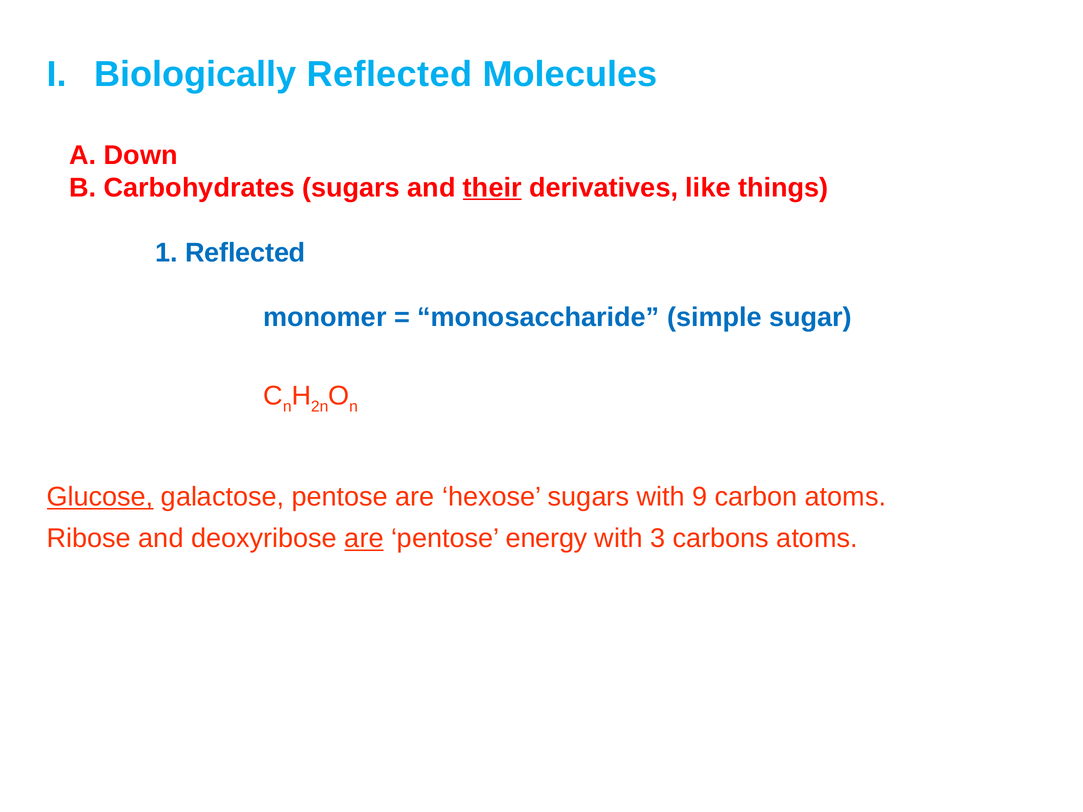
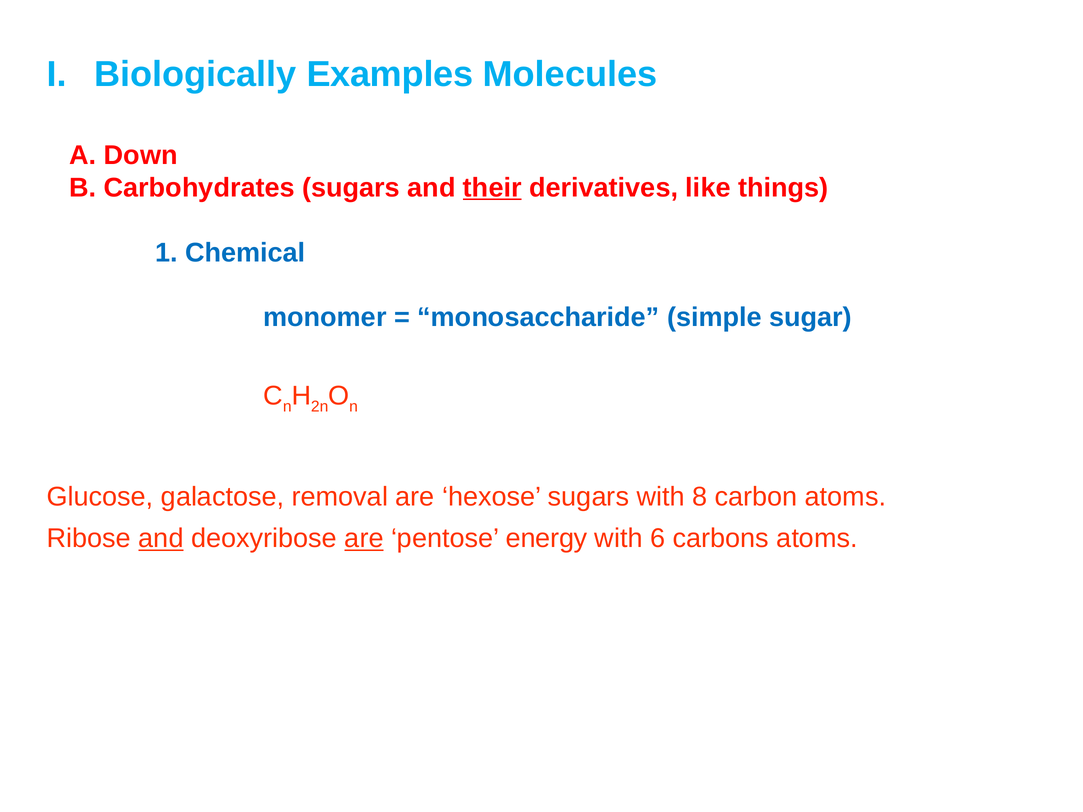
Biologically Reflected: Reflected -> Examples (390, 75)
1 Reflected: Reflected -> Chemical (245, 253)
Glucose underline: present -> none (100, 497)
galactose pentose: pentose -> removal (340, 497)
9: 9 -> 8 (700, 497)
and underline: none -> present (161, 539)
3: 3 -> 6 (658, 539)
